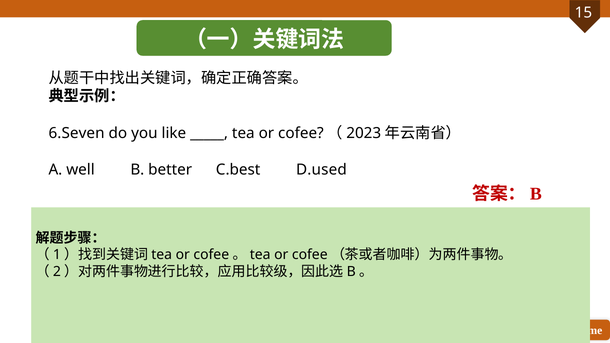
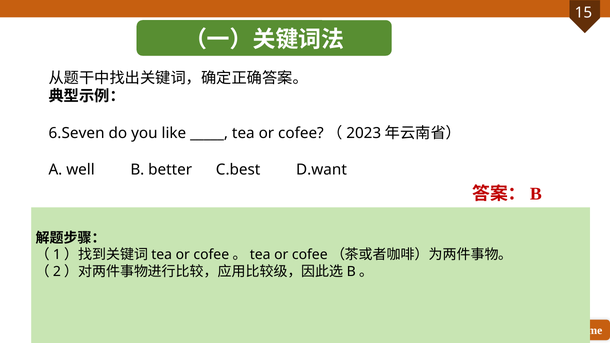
D.used: D.used -> D.want (321, 170)
